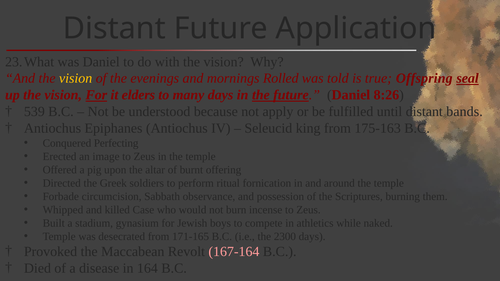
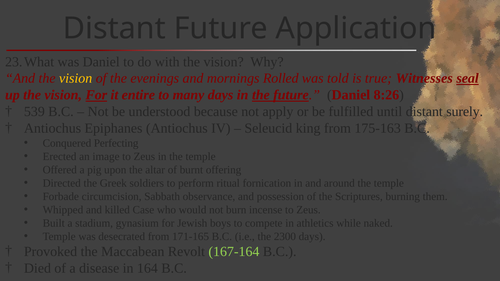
Offspring: Offspring -> Witnesses (424, 78)
elders: elders -> entire (138, 95)
bands: bands -> surely (465, 112)
167-164 colour: pink -> light green (234, 252)
